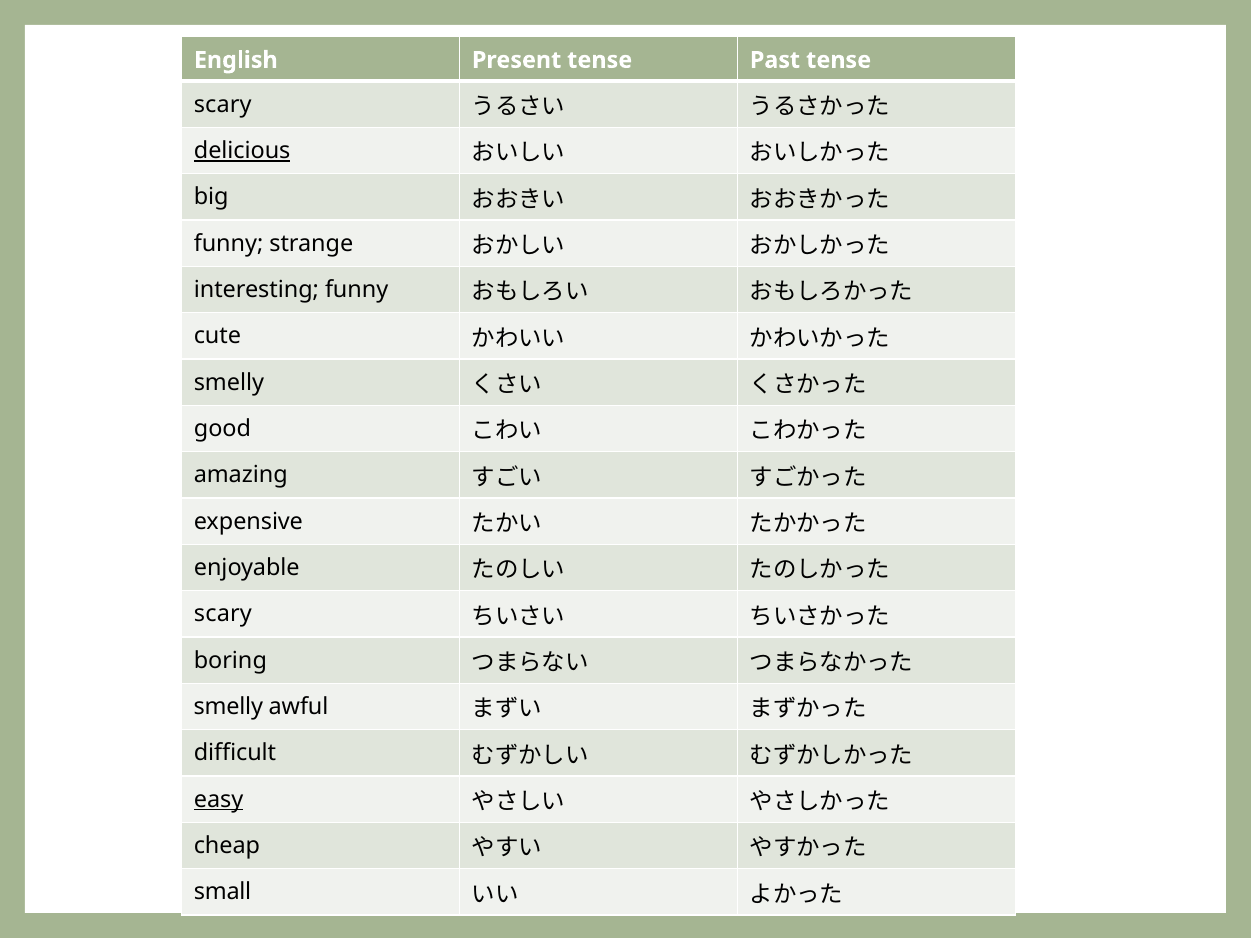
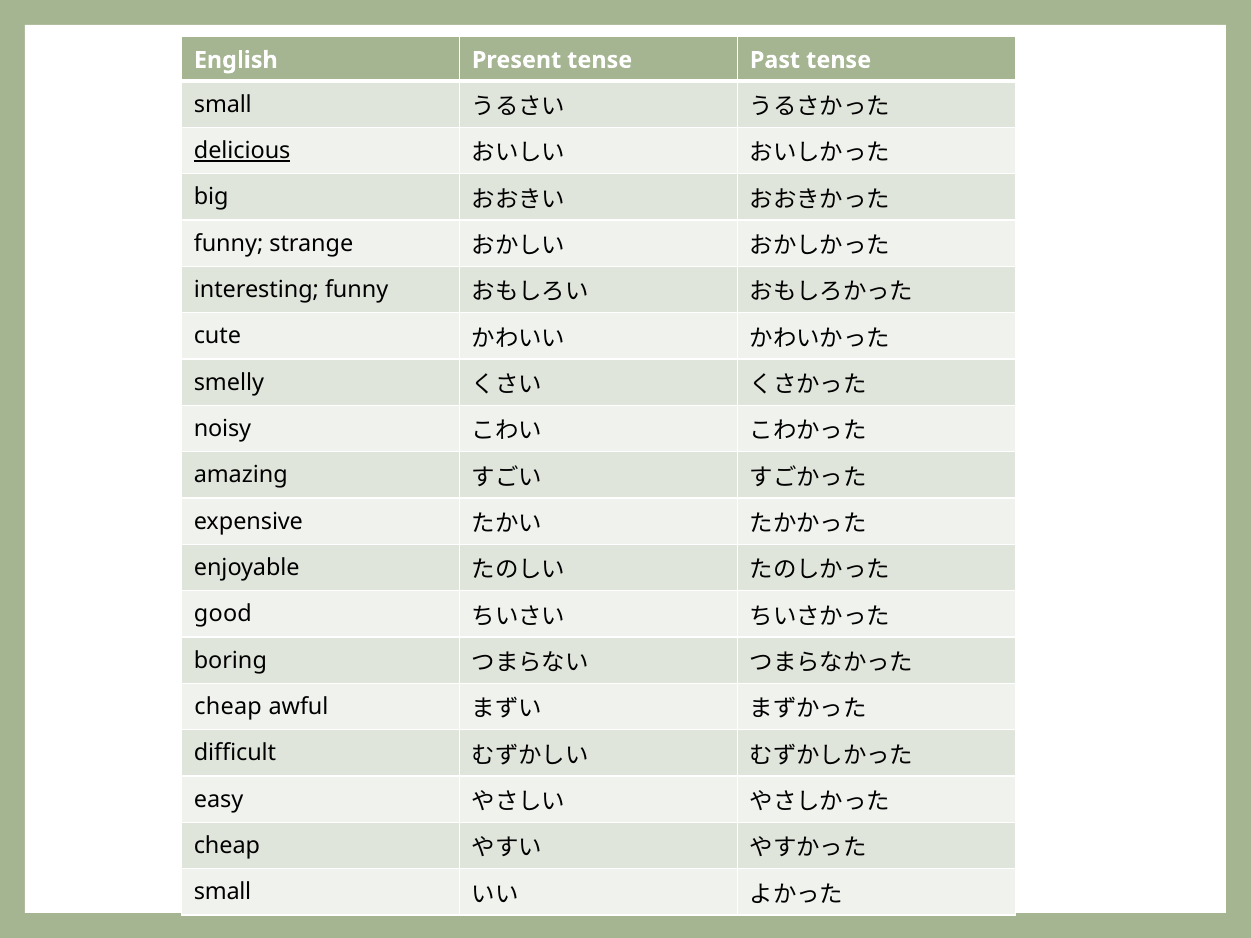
scary: scary -> small (223, 105)
good: good -> noisy (223, 429)
scary: scary -> good (223, 614)
smelly: smelly -> cheap (228, 707)
easy underline: present -> none (219, 800)
